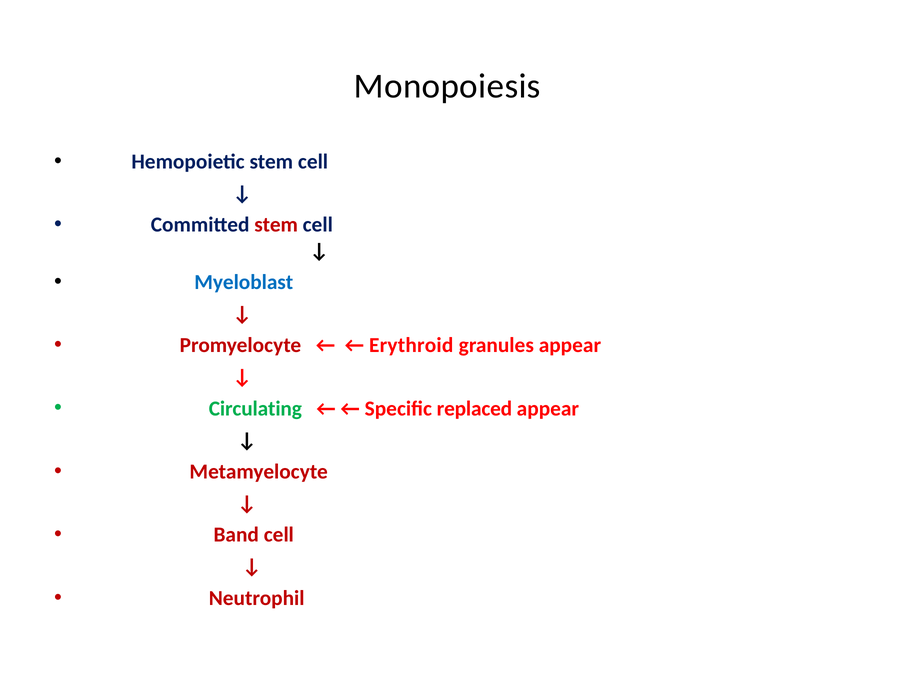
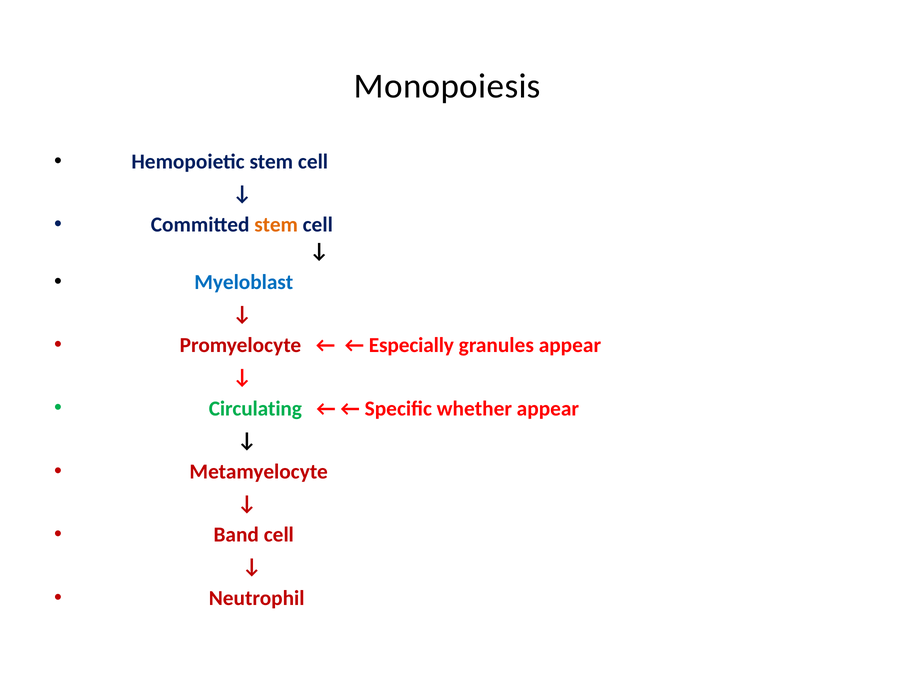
stem colour: red -> orange (276, 225)
Erythroid: Erythroid -> Especially (411, 345)
replaced: replaced -> whether (474, 409)
